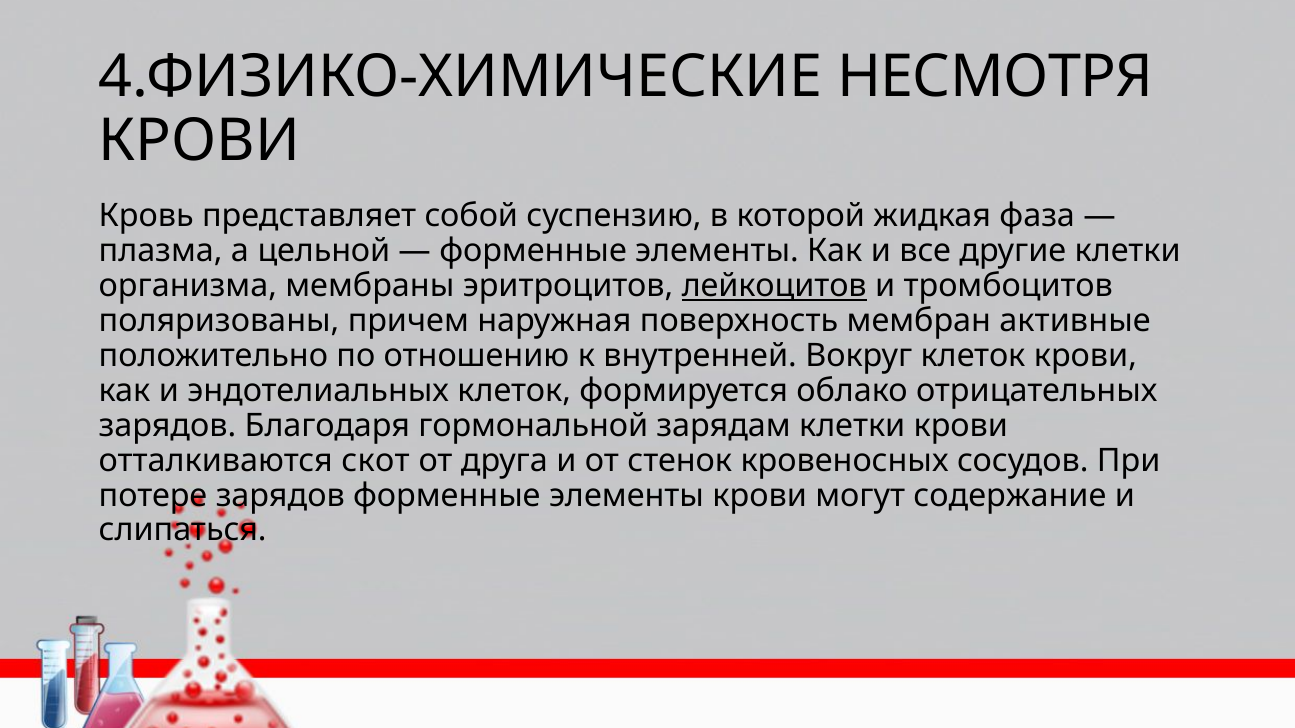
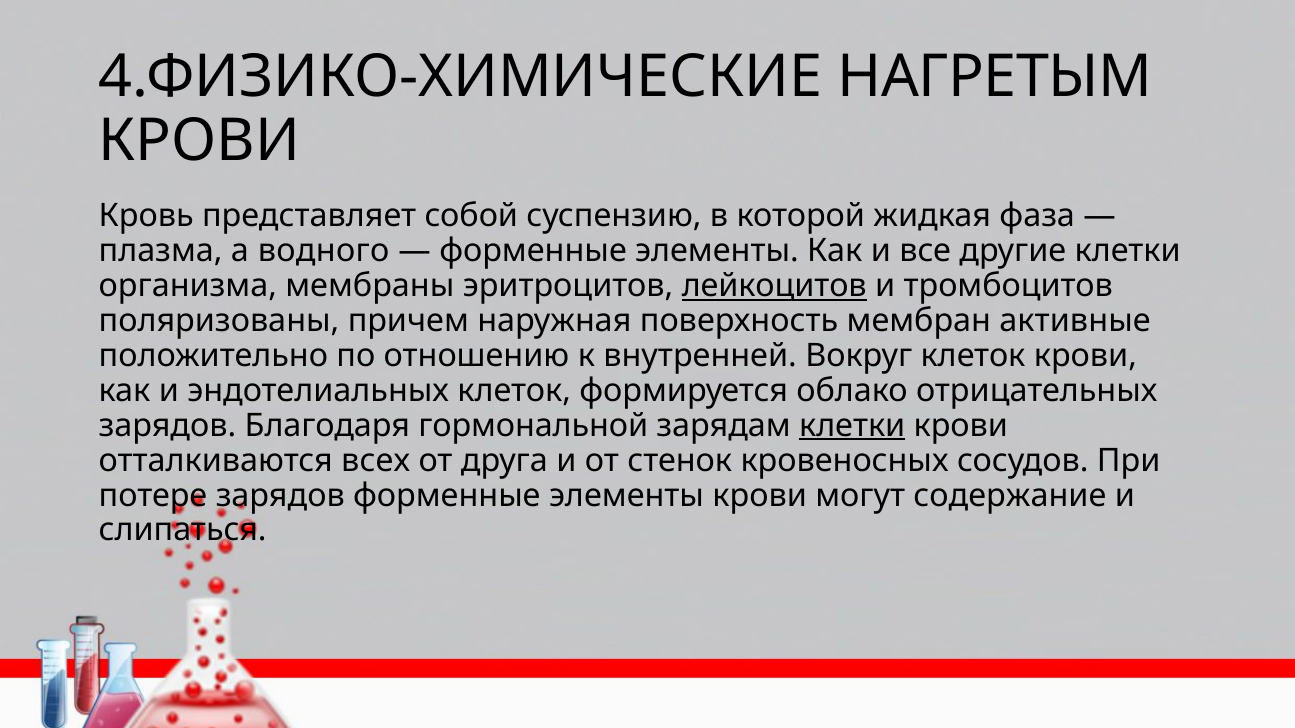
НЕСМОТРЯ: НЕСМОТРЯ -> НАГРЕТЫМ (995, 77)
цельной: цельной -> водного (324, 251)
клетки underline: none -> present (852, 426)
скот: скот -> всех (376, 461)
